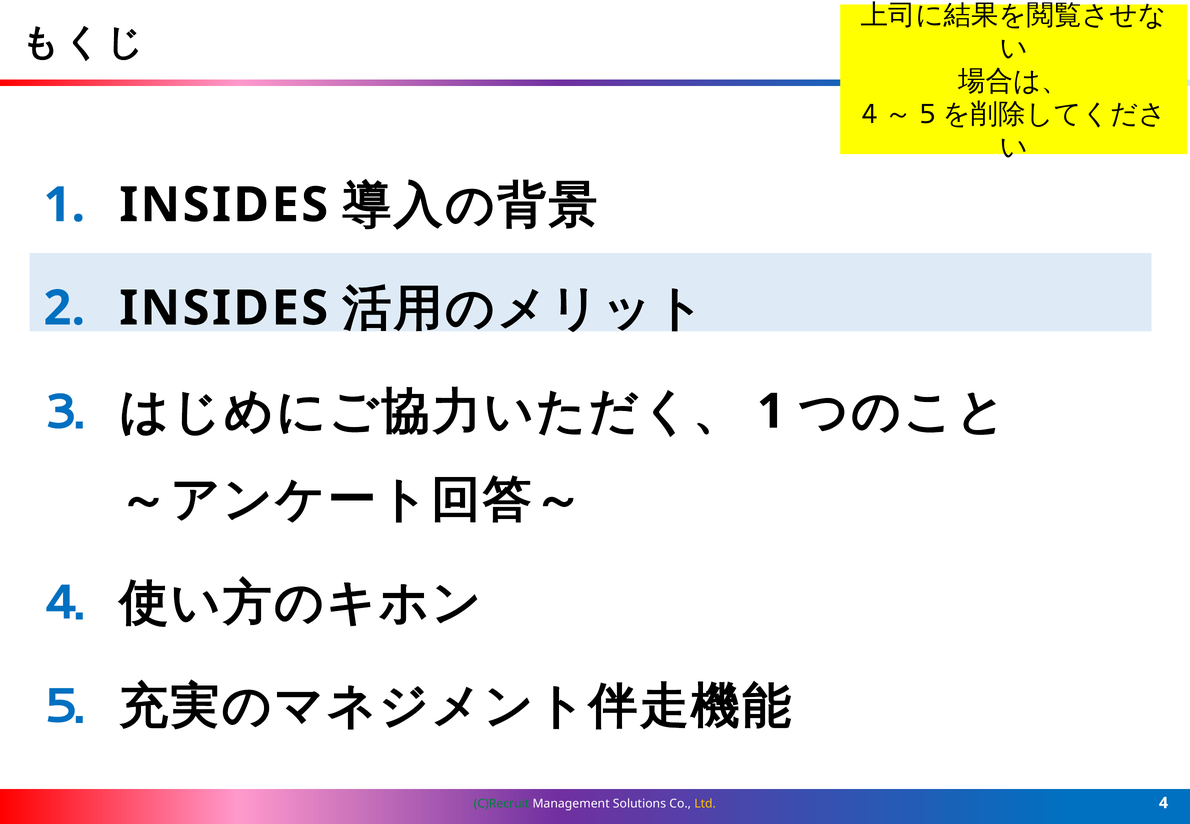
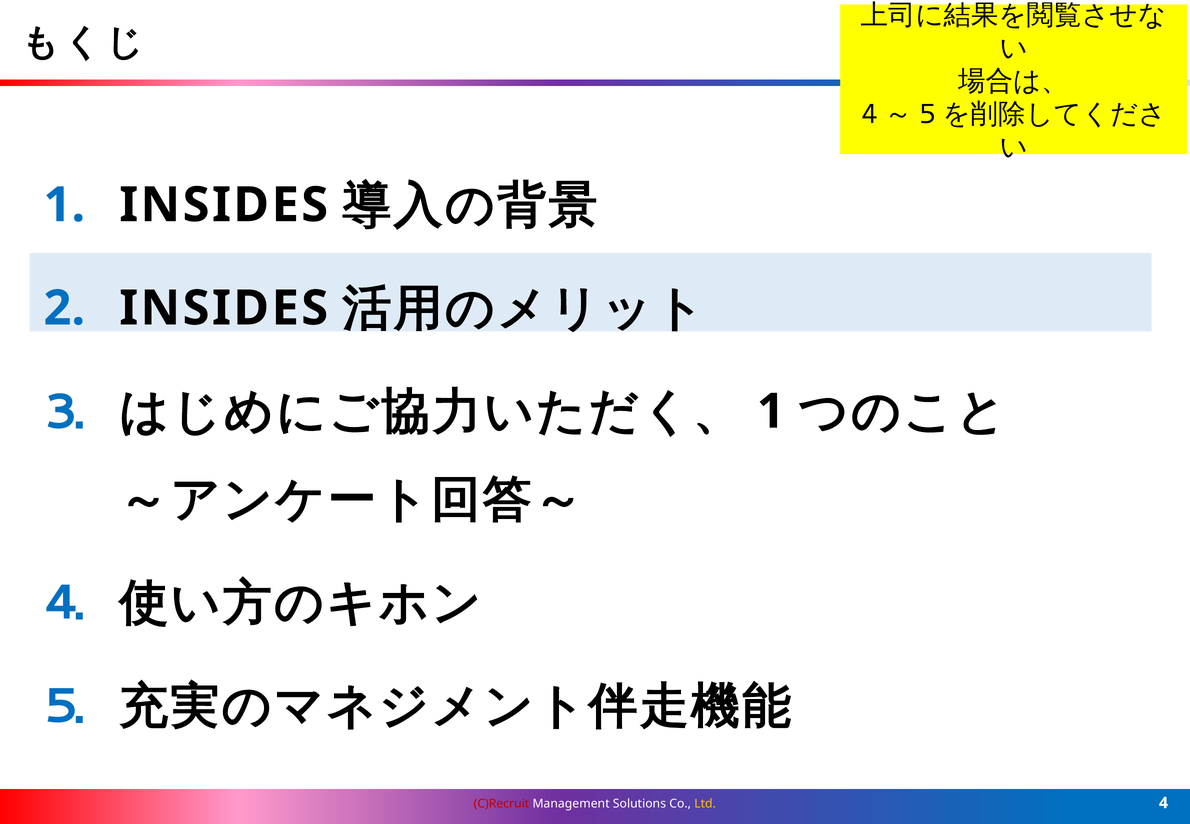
C)Recruit colour: green -> red (501, 804)
